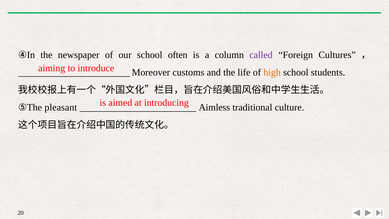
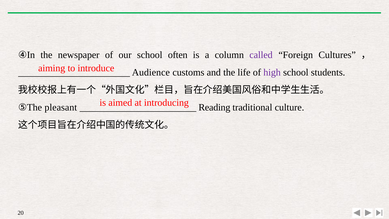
Moreover: Moreover -> Audience (151, 72)
high colour: orange -> purple (272, 72)
Aimless: Aimless -> Reading (214, 107)
